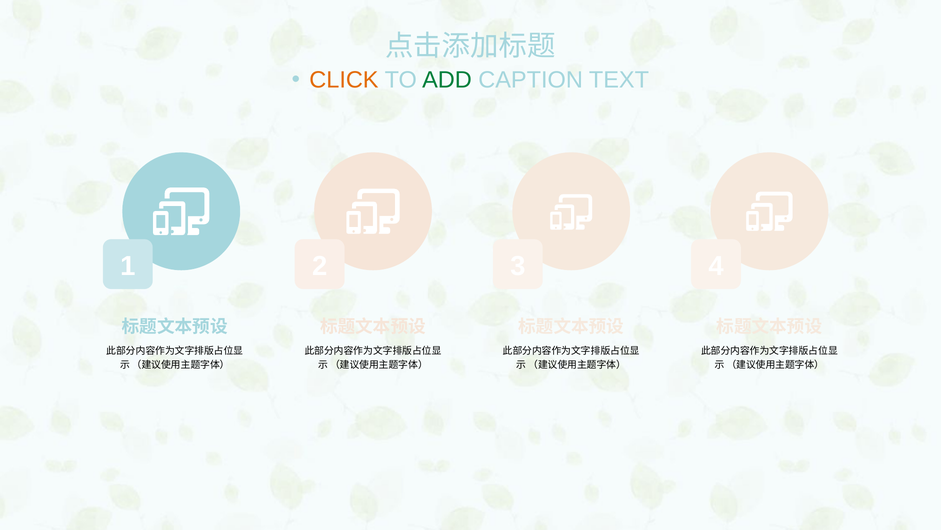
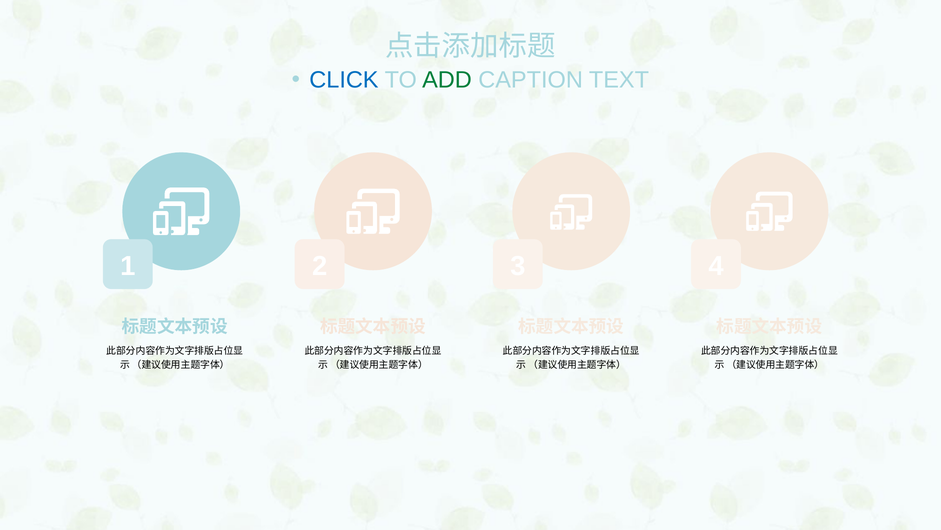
CLICK colour: orange -> blue (344, 80)
